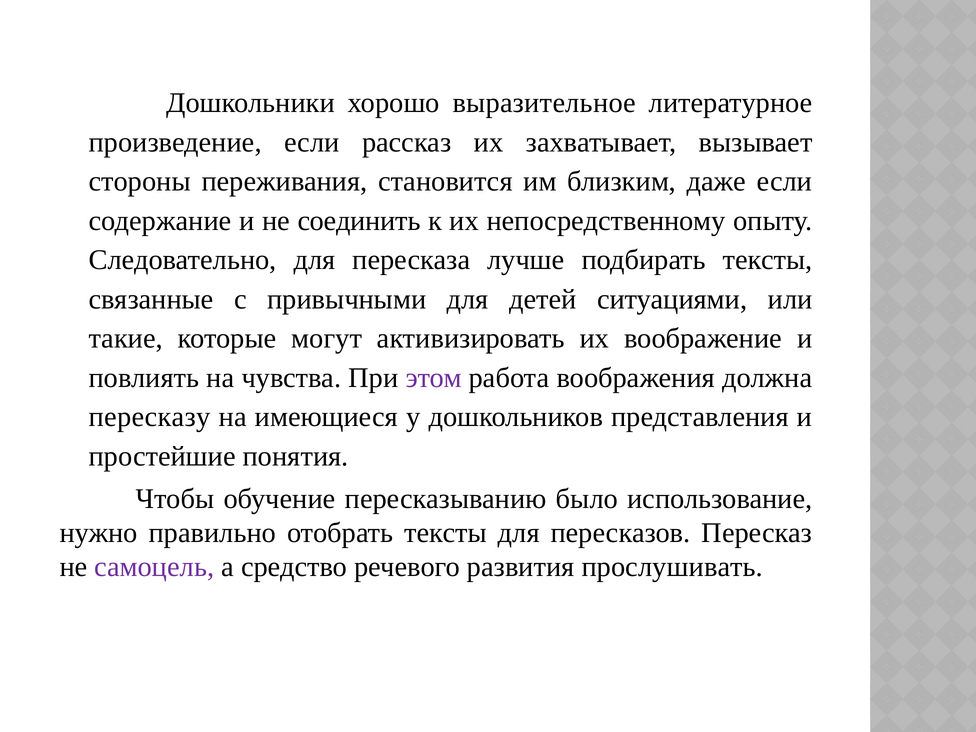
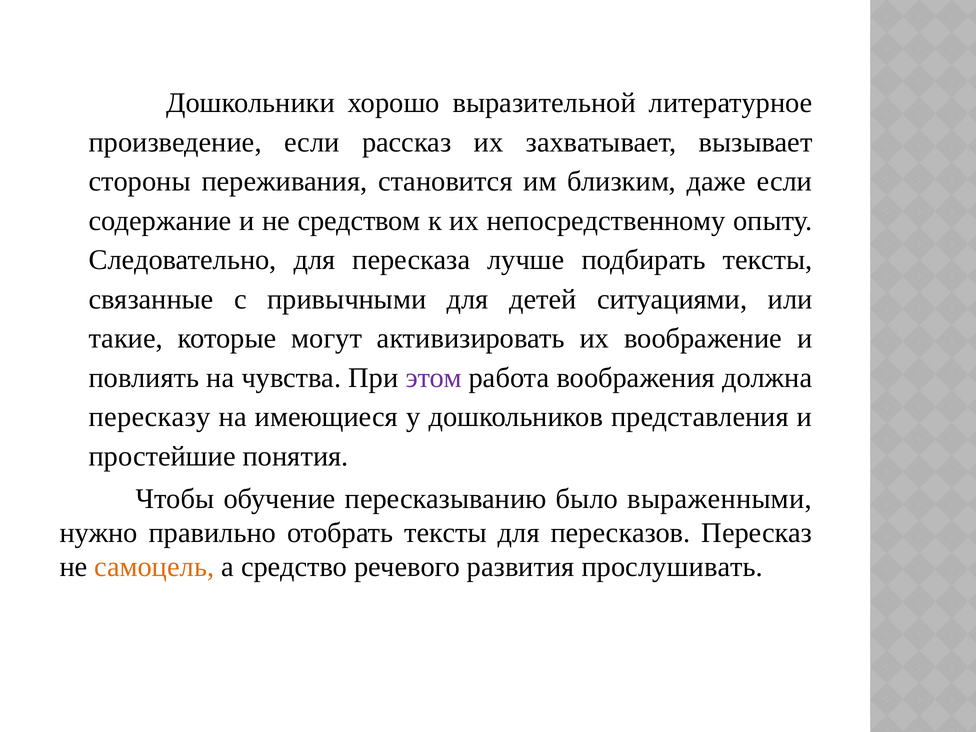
выразительное: выразительное -> выразительной (544, 103)
соединить: соединить -> средством (359, 221)
использование: использование -> выраженными (720, 499)
самоцель colour: purple -> orange (154, 567)
